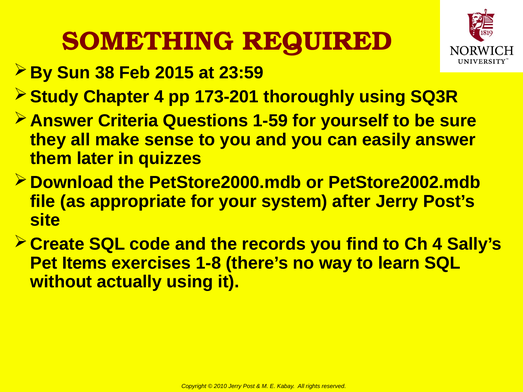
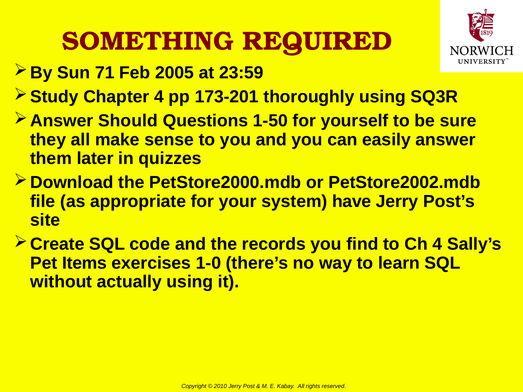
38: 38 -> 71 (105, 73)
2015: 2015 -> 2005 (174, 73)
Criteria: Criteria -> Should (128, 121)
1-59: 1-59 -> 1-50 (270, 121)
after: after -> have (352, 201)
1-8: 1-8 -> 1-0 (208, 263)
